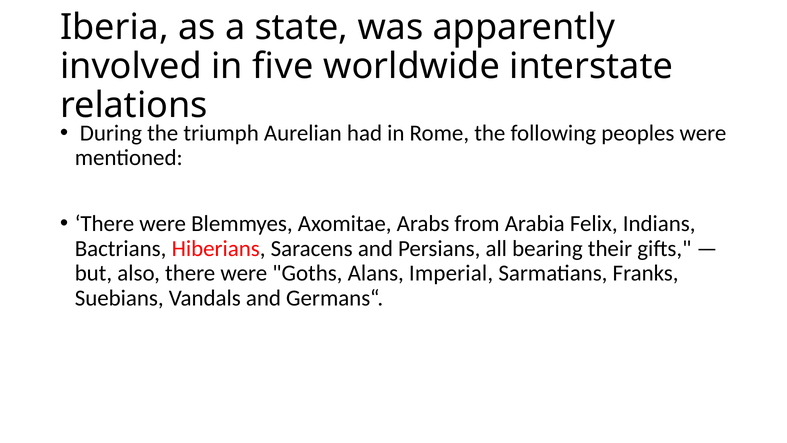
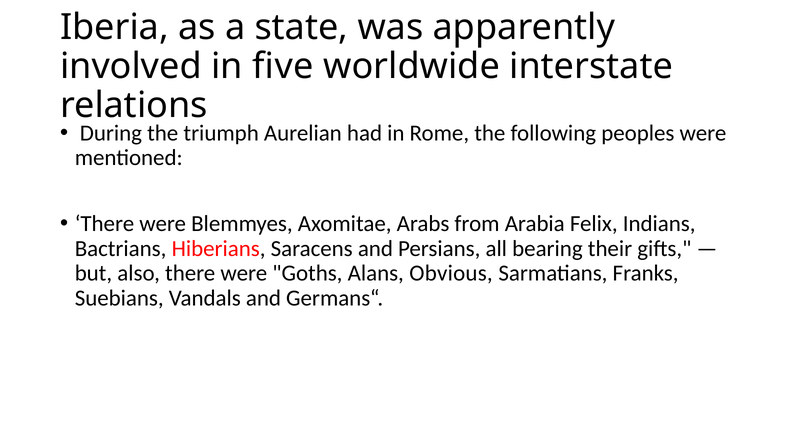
Imperial: Imperial -> Obvious (451, 273)
